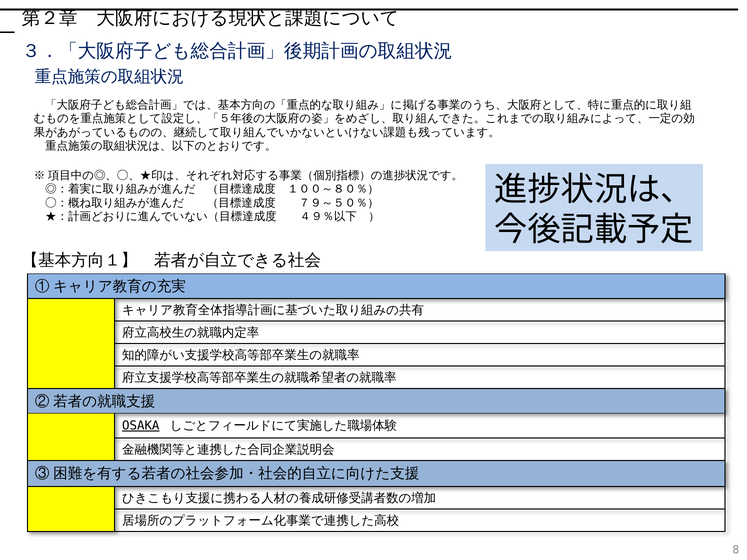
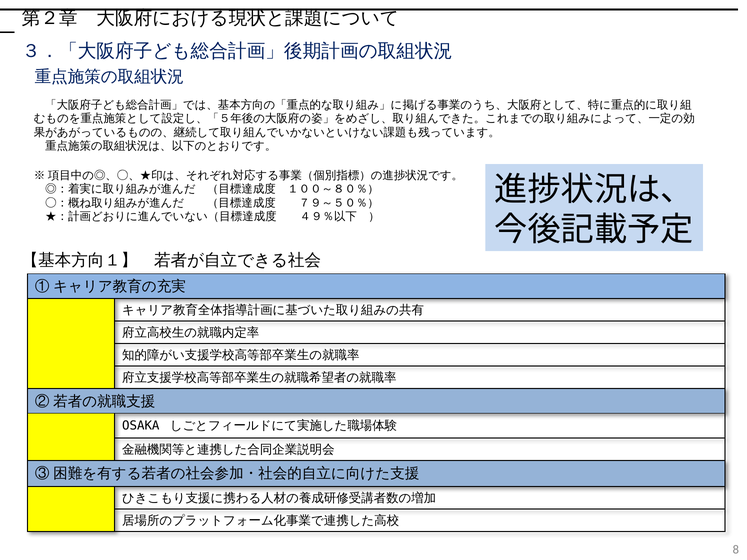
OSAKA underline: present -> none (141, 426)
